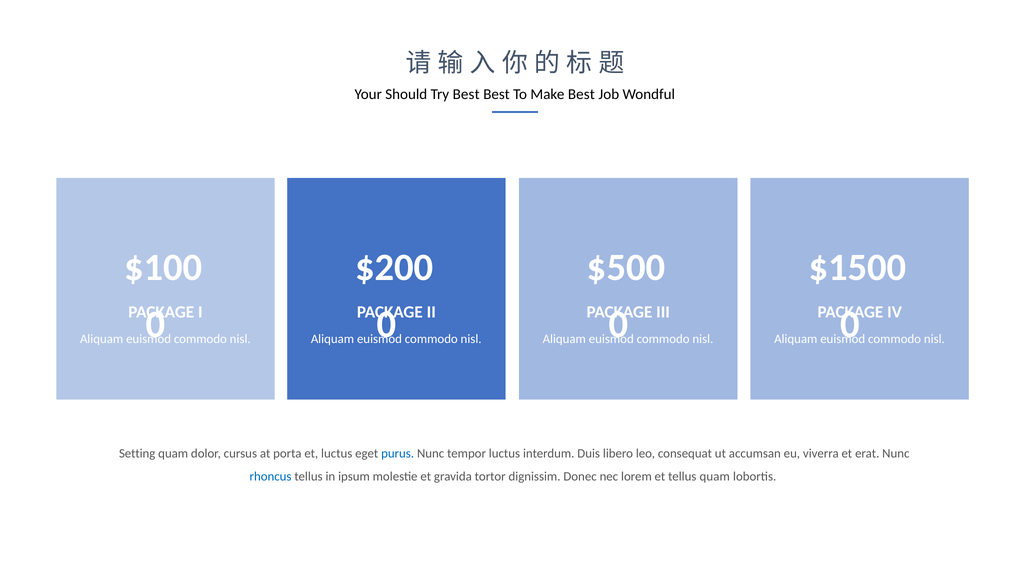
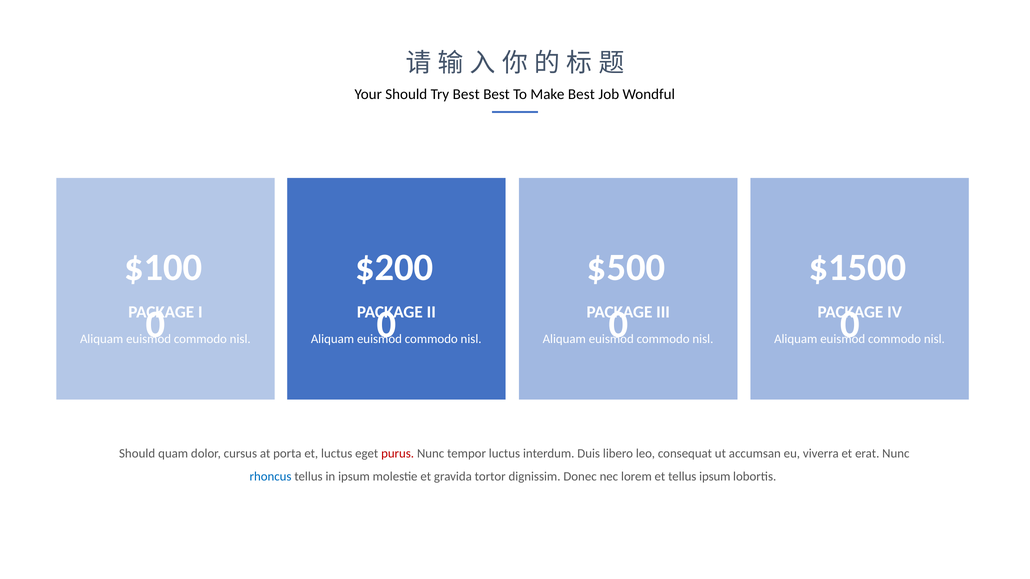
Setting: Setting -> Should (137, 454)
purus colour: blue -> red (398, 454)
tellus quam: quam -> ipsum (715, 477)
